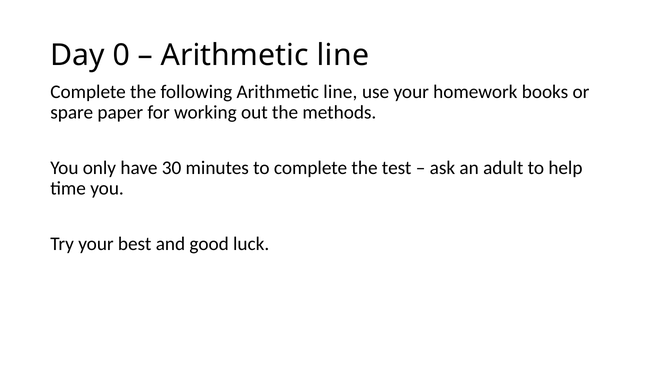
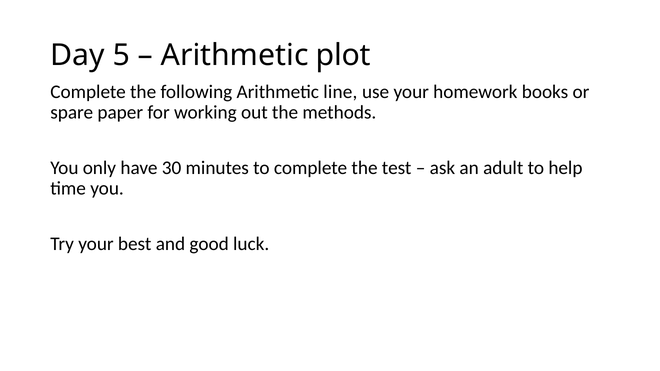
0: 0 -> 5 (121, 55)
line: line -> plot (343, 55)
